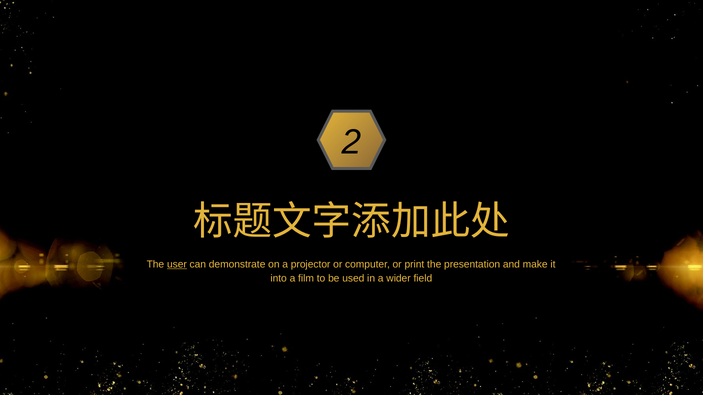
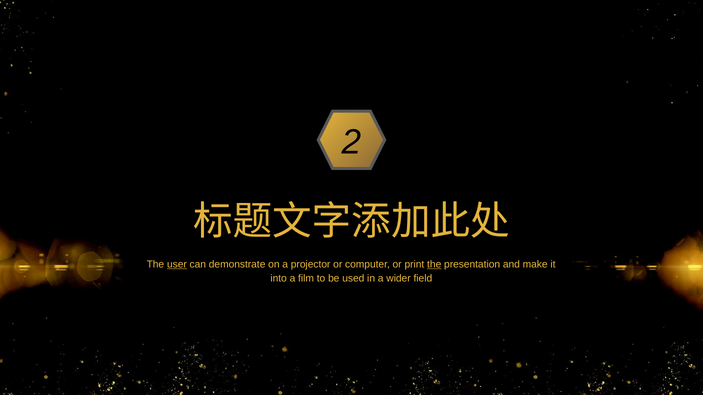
the underline: none -> present (434, 265)
